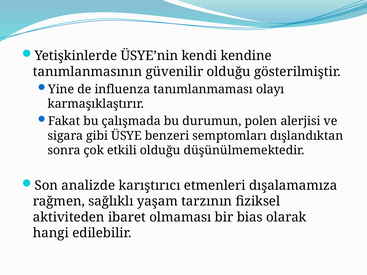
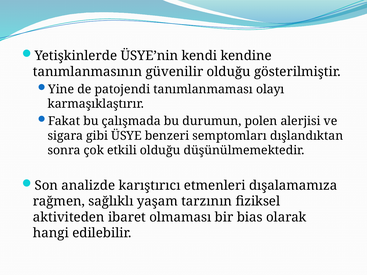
influenza: influenza -> patojendi (122, 89)
